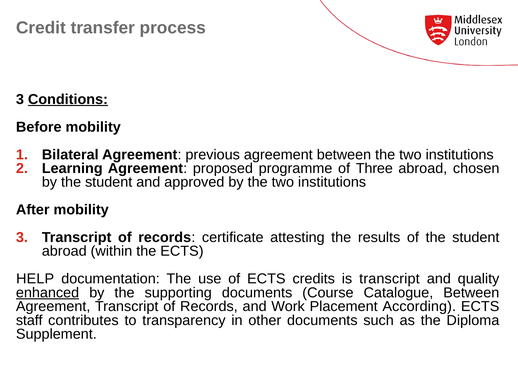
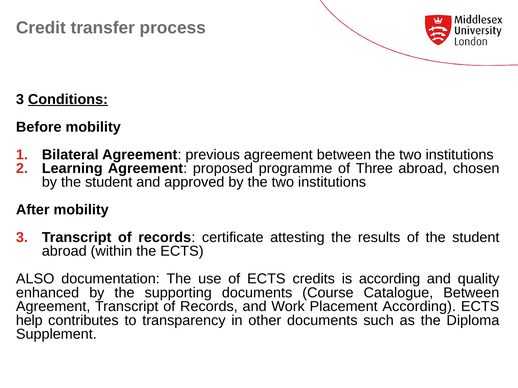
HELP: HELP -> ALSO (35, 279)
is transcript: transcript -> according (390, 279)
enhanced underline: present -> none (48, 293)
staff: staff -> help (29, 321)
